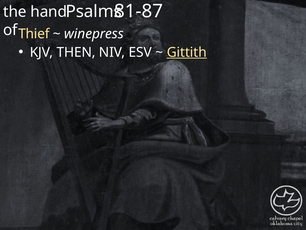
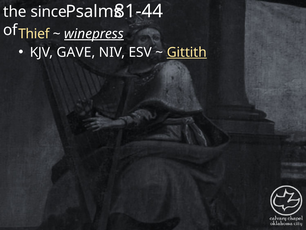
81-87: 81-87 -> 81-44 (139, 11)
hand: hand -> since (49, 12)
winepress underline: none -> present (94, 34)
THEN: THEN -> GAVE (76, 52)
